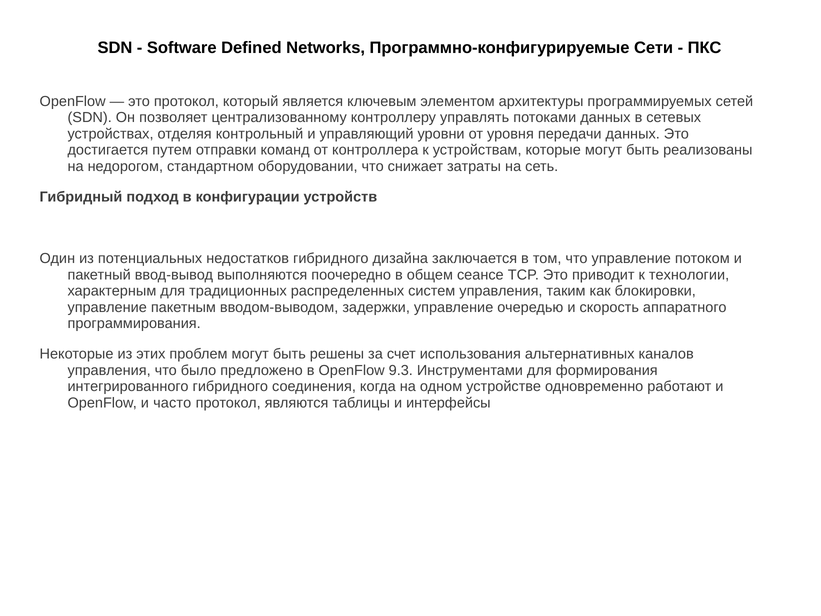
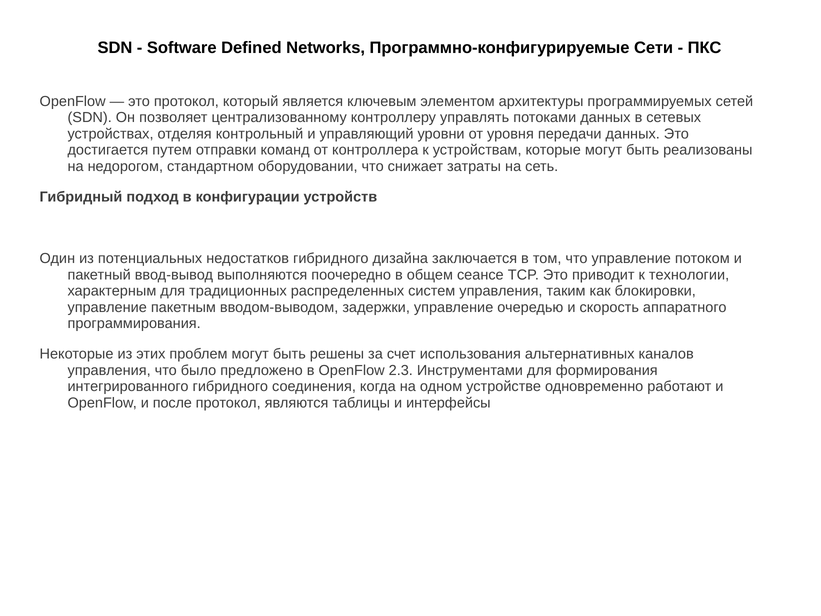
9.3: 9.3 -> 2.3 (401, 370)
часто: часто -> после (172, 403)
